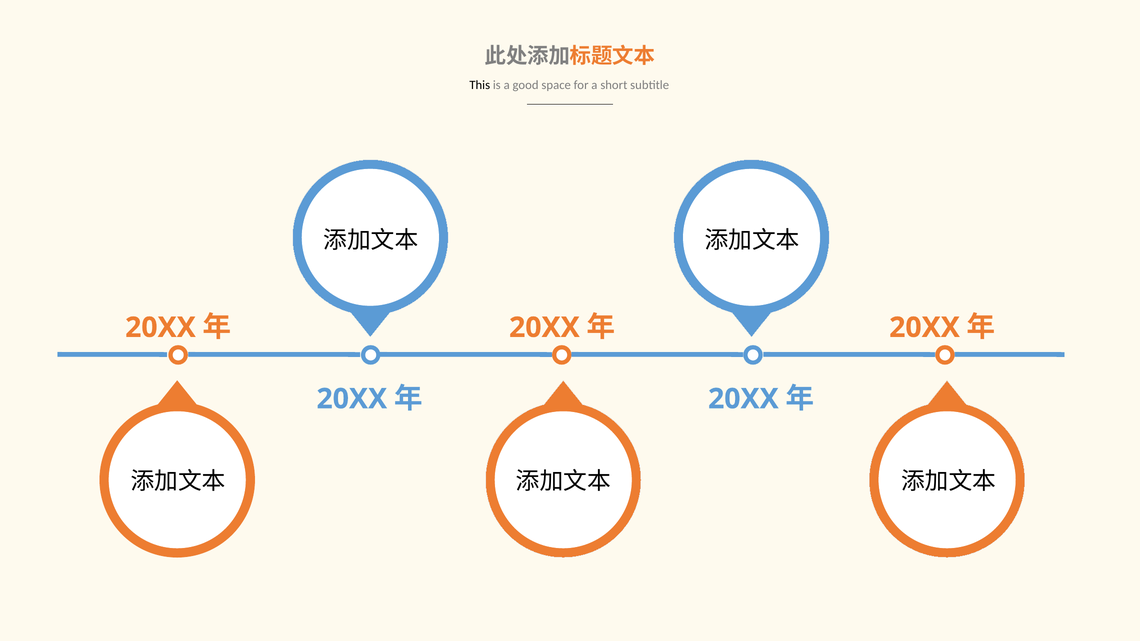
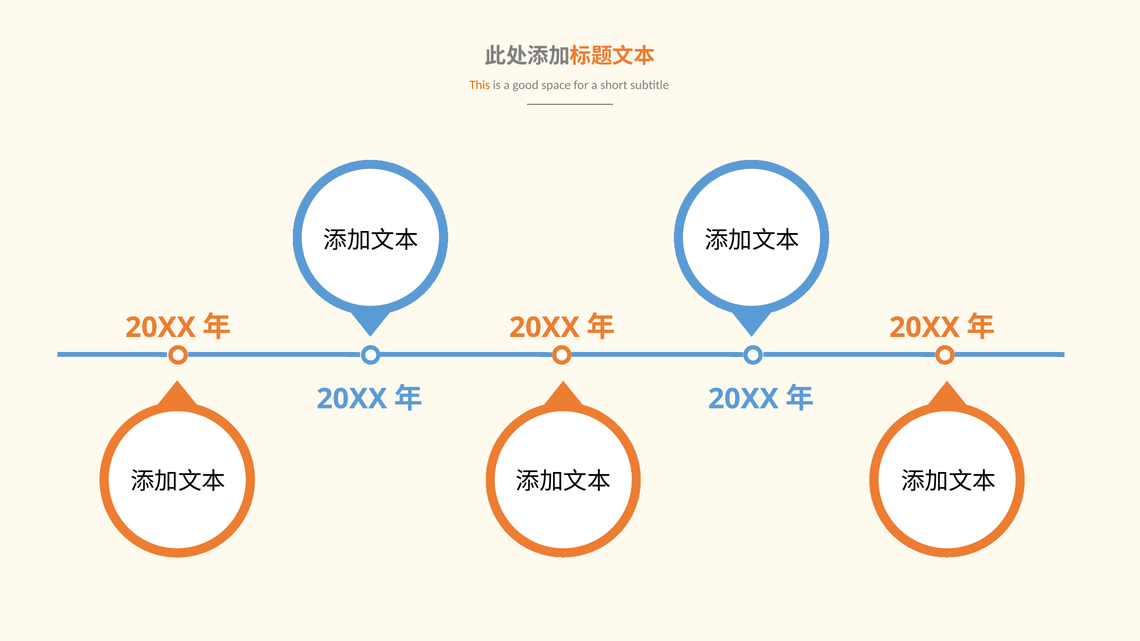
This colour: black -> orange (480, 85)
